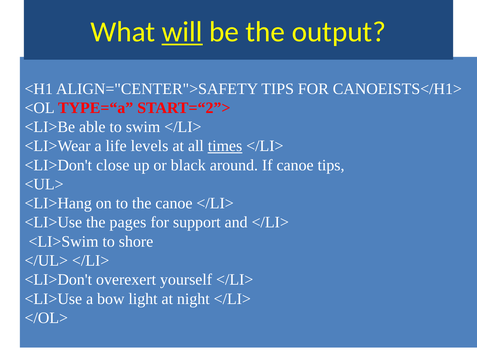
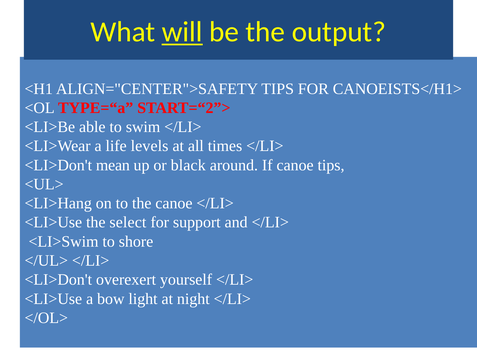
times underline: present -> none (225, 146)
close: close -> mean (113, 165)
pages: pages -> select (128, 222)
